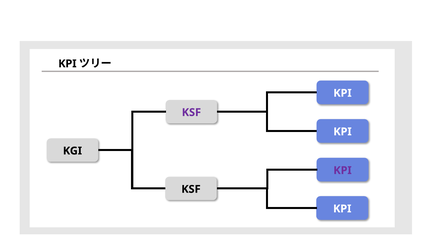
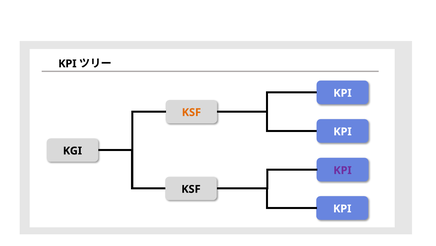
KSF colour: purple -> orange (191, 112)
